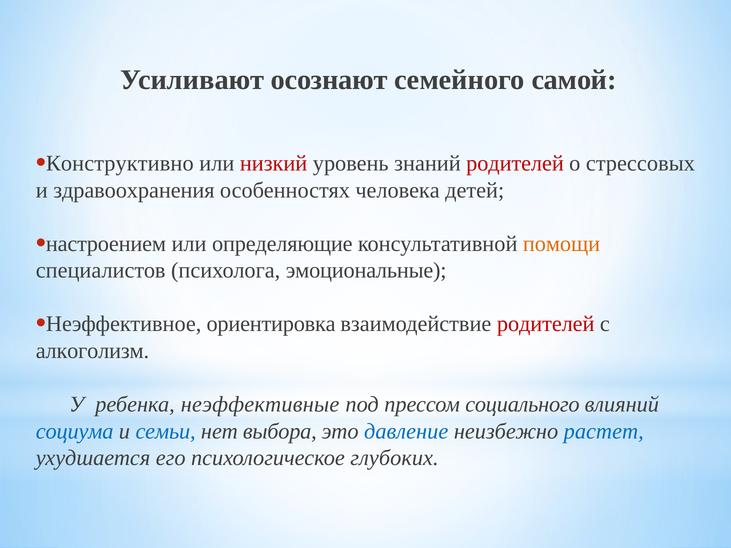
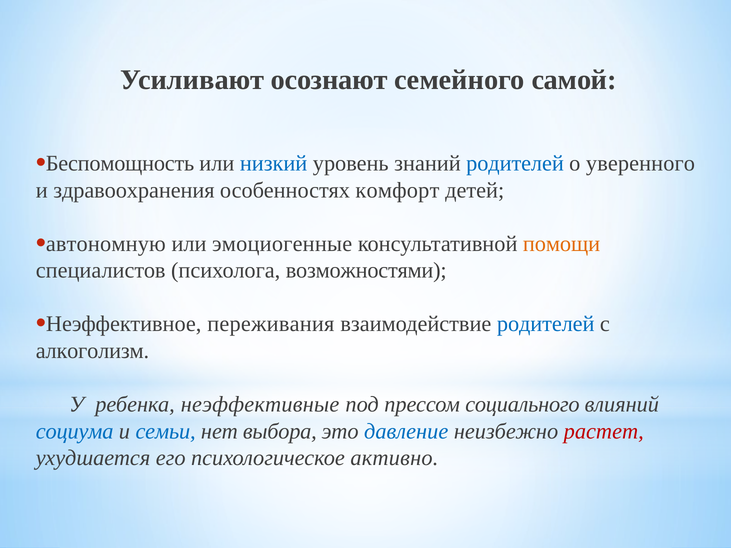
Конструктивно: Конструктивно -> Беспомощность (120, 163)
низкий colour: red -> blue (274, 163)
родителей colour: red -> blue (515, 163)
стрессовых: стрессовых -> уверенного (640, 163)
человека: человека -> комфорт (397, 190)
настроением: настроением -> автономную (106, 244)
определяющие: определяющие -> эмоциогенные (282, 244)
эмоциональные: эмоциональные -> возможностями (366, 271)
ориентировка: ориентировка -> переживания (271, 324)
родителей colour: red -> blue (546, 324)
растет colour: blue -> red (604, 431)
глубоких: глубоких -> активно (394, 458)
